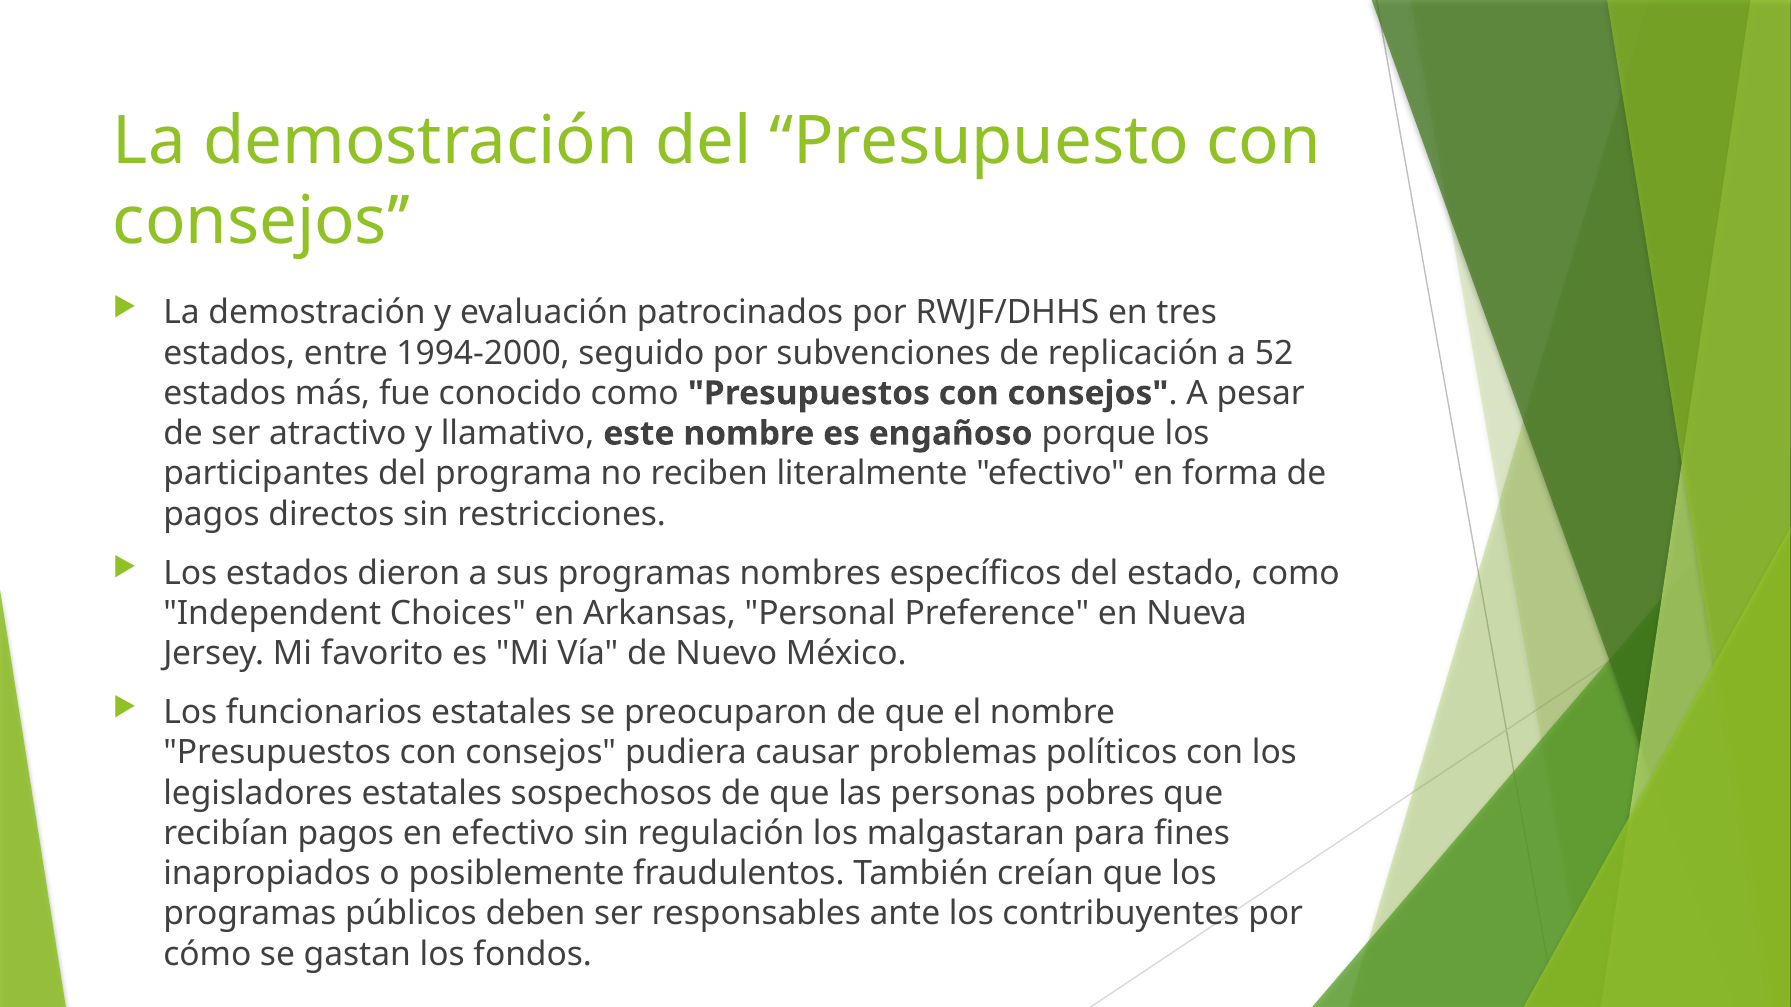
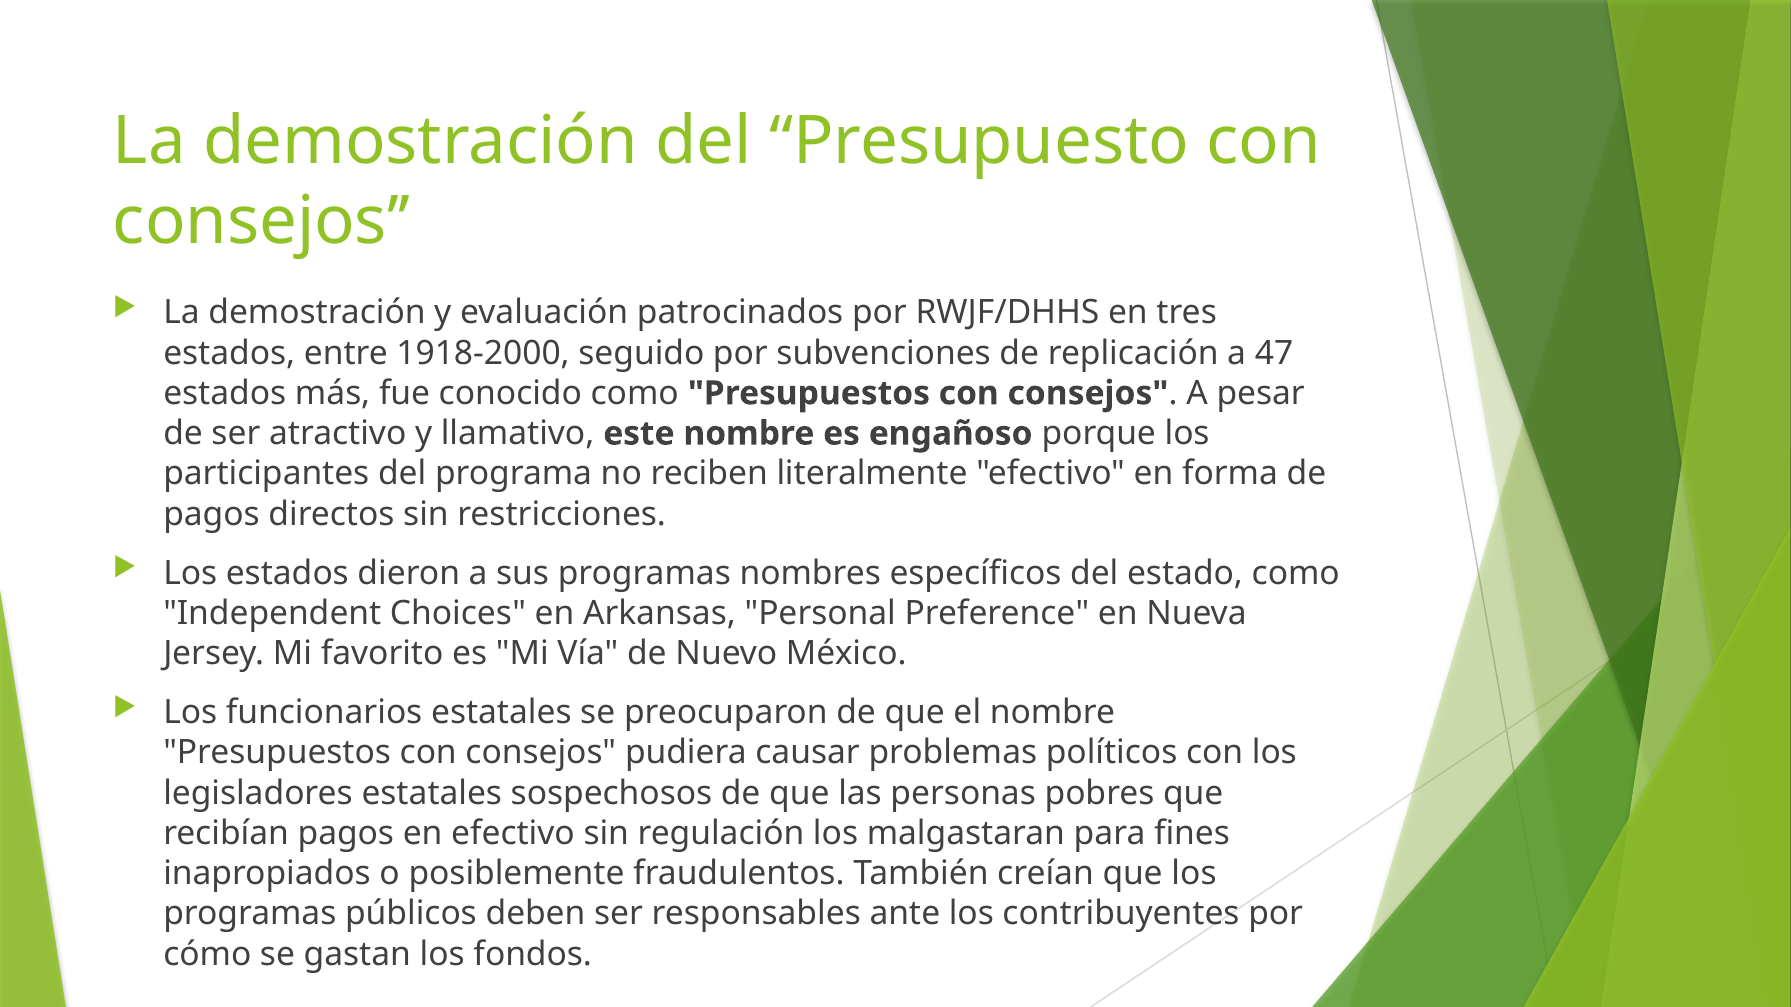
1994-2000: 1994-2000 -> 1918-2000 (483, 353)
52: 52 -> 47 (1274, 353)
